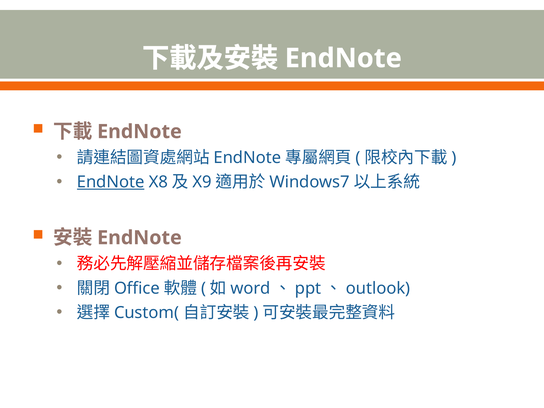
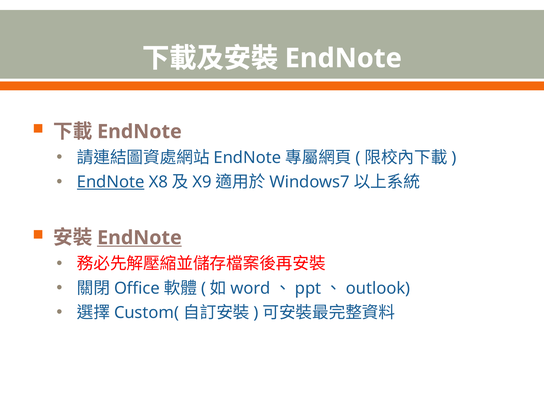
EndNote underline: none -> present (139, 238)
